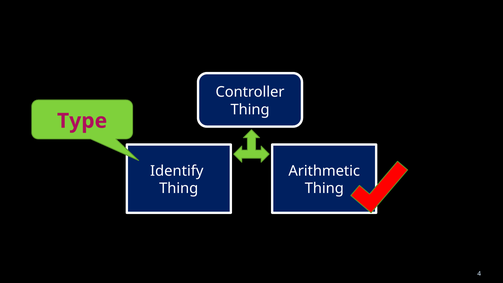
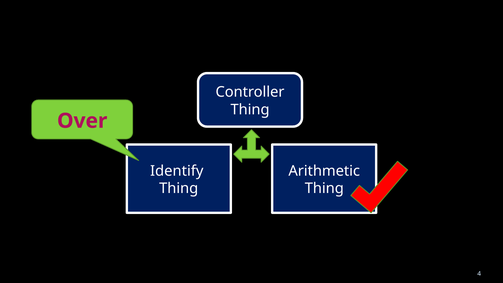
Type: Type -> Over (82, 121)
